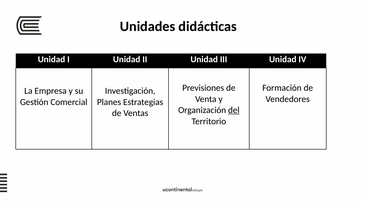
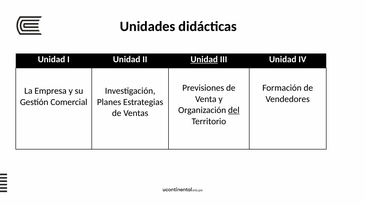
Unidad underline: none -> present (204, 59)
